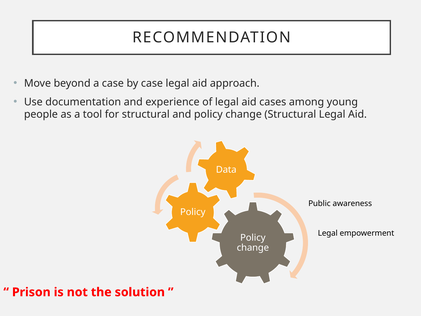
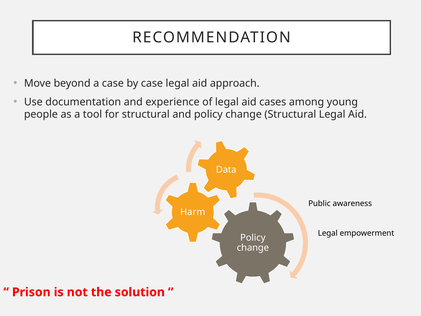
Policy: Policy -> Harm (193, 212)
